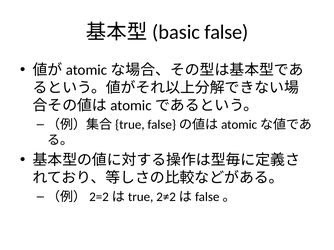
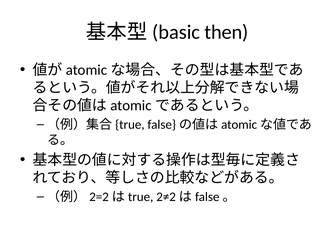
false: false -> then (226, 32)
